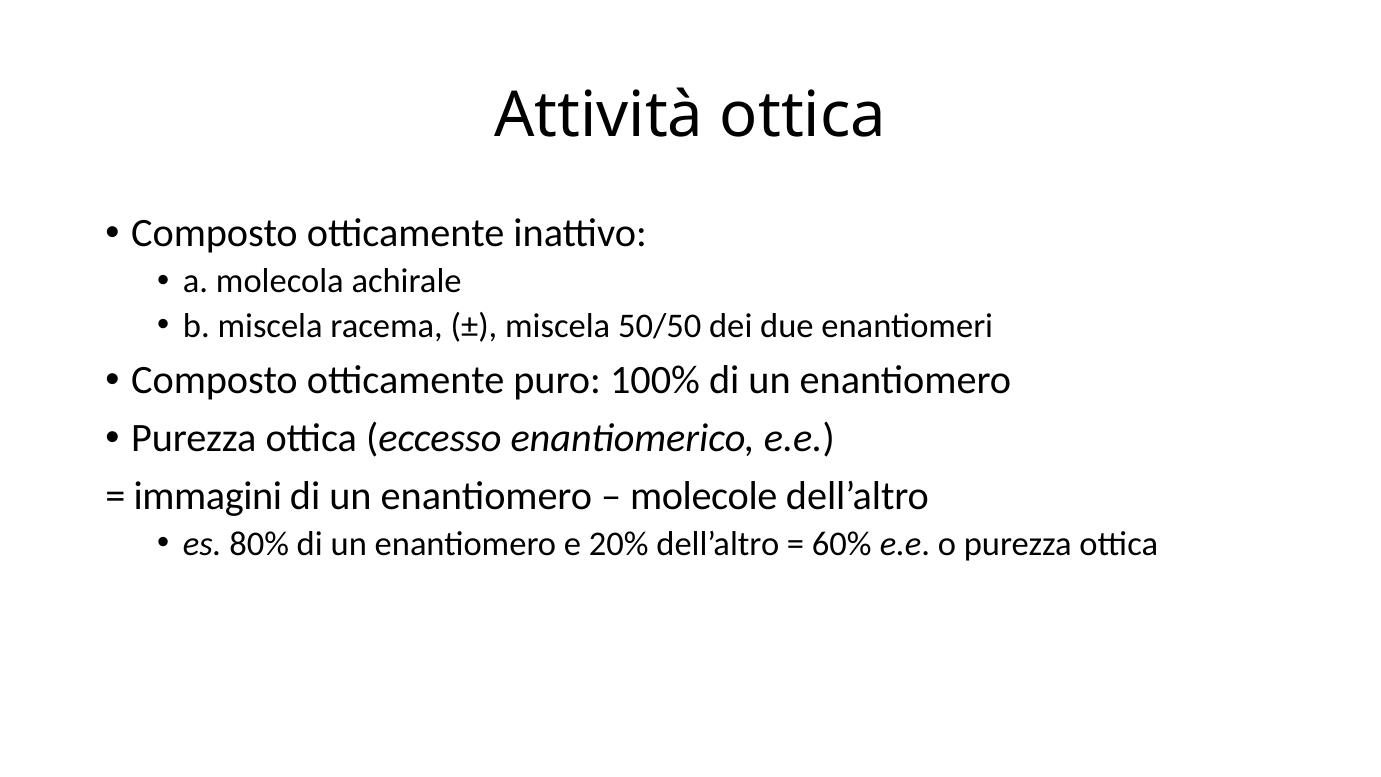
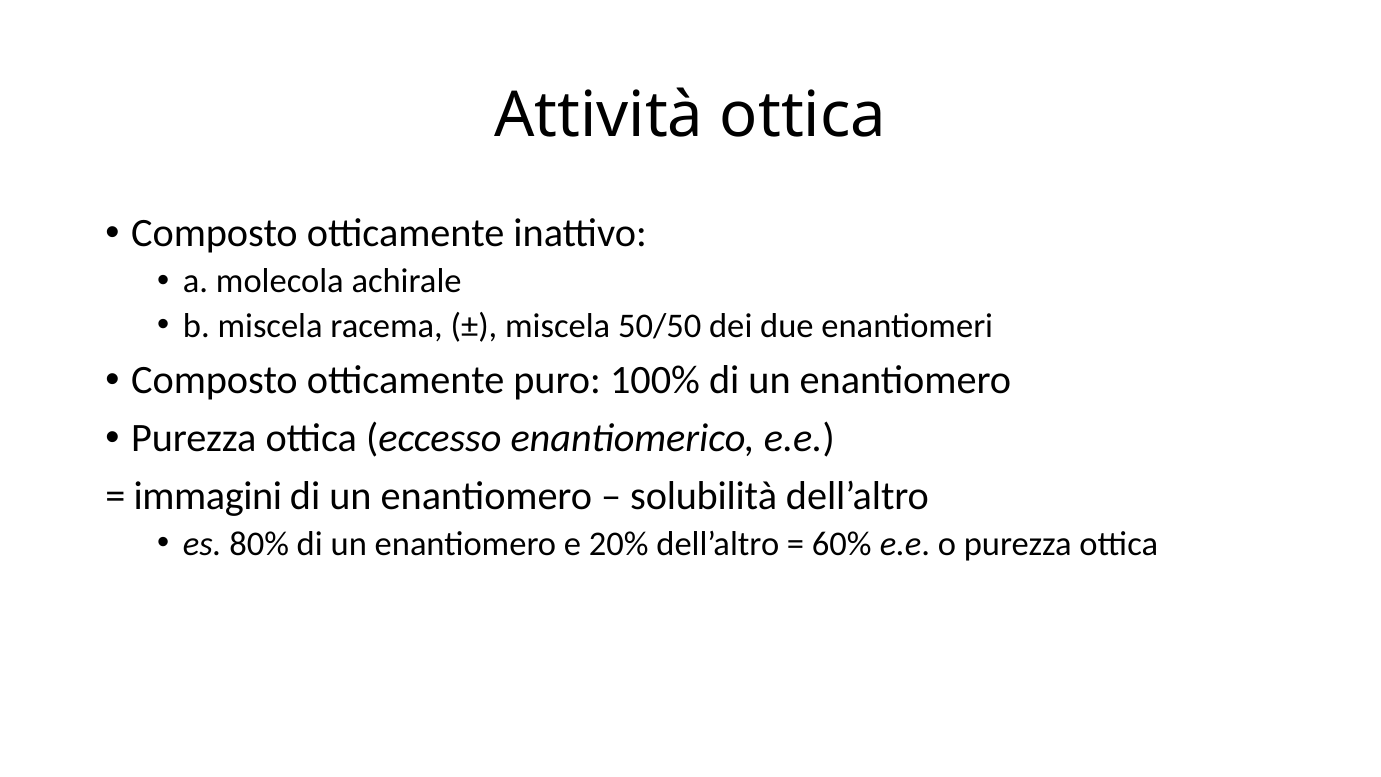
molecole: molecole -> solubilità (704, 496)
